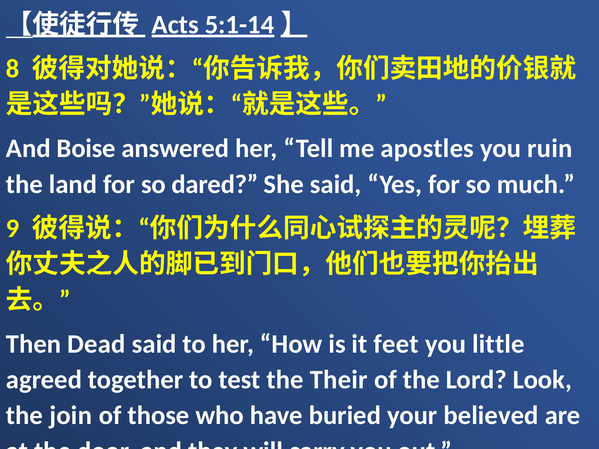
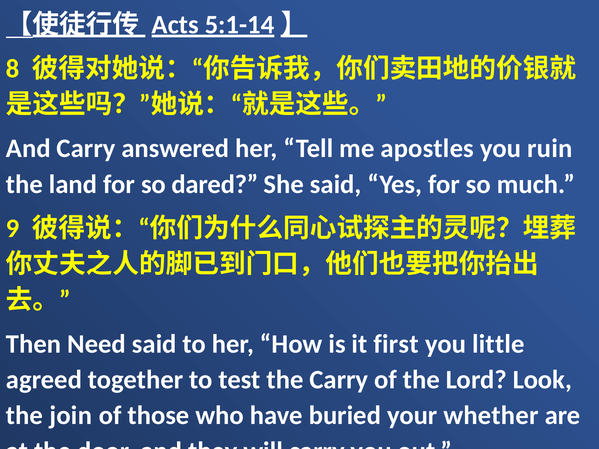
And Boise: Boise -> Carry (86, 149)
Dead: Dead -> Need (96, 344)
feet: feet -> first (396, 344)
the Their: Their -> Carry (339, 380)
believed: believed -> whether (491, 416)
